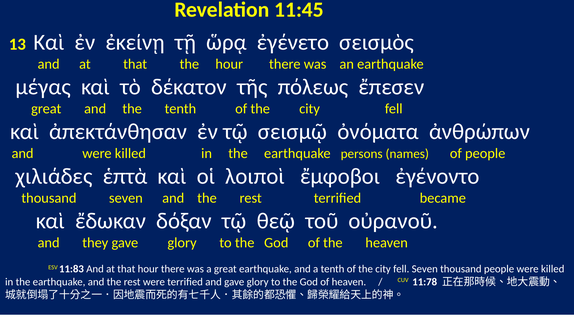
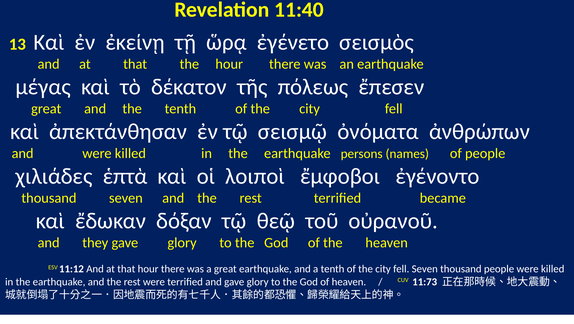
11:45: 11:45 -> 11:40 (299, 10)
11:83: 11:83 -> 11:12 (71, 269)
11:78: 11:78 -> 11:73 (425, 282)
